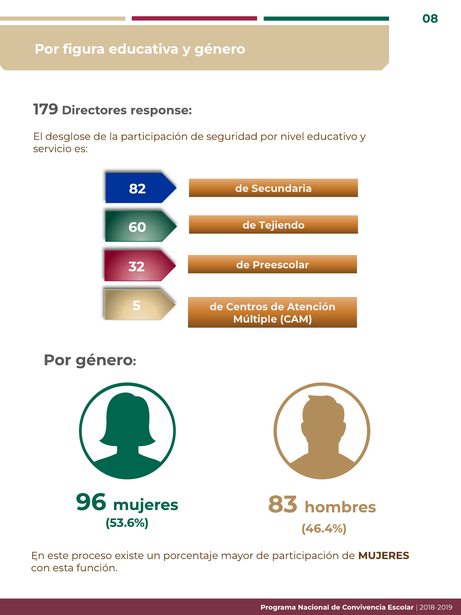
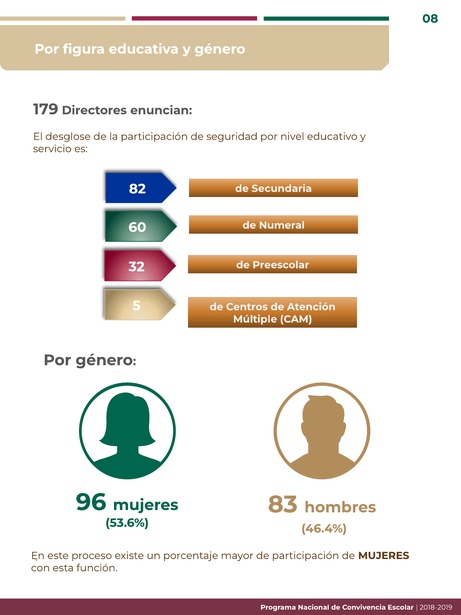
response: response -> enuncian (161, 110)
Tejiendo: Tejiendo -> Numeral (282, 225)
